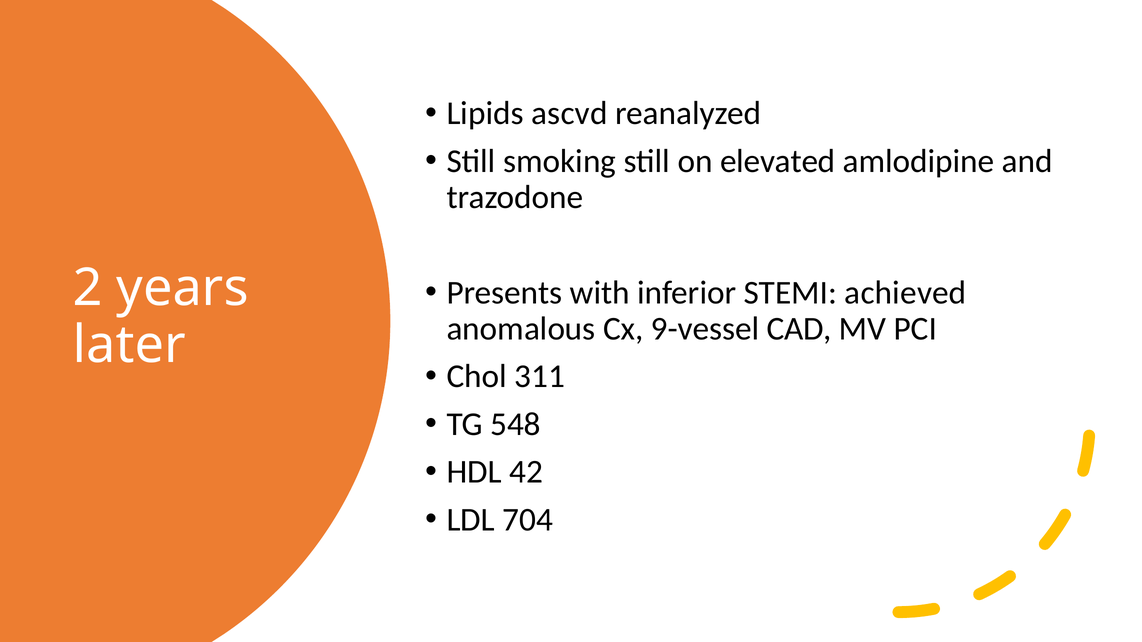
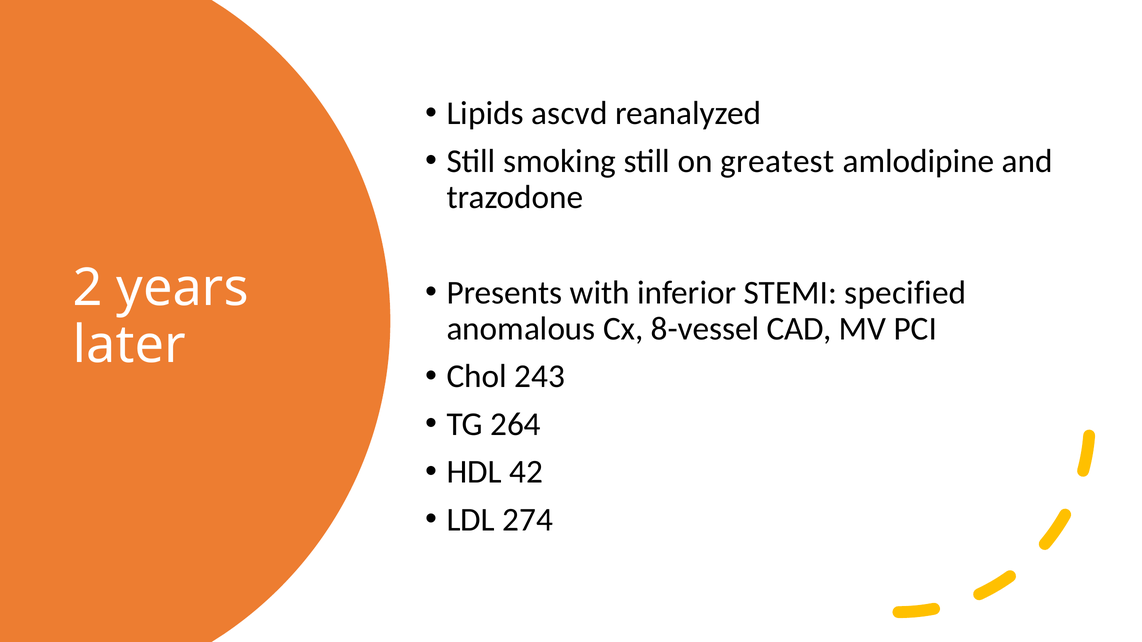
elevated: elevated -> greatest (777, 161)
achieved: achieved -> specified (905, 293)
9-vessel: 9-vessel -> 8-vessel (705, 329)
311: 311 -> 243 (540, 377)
548: 548 -> 264 (516, 424)
704: 704 -> 274 (528, 520)
